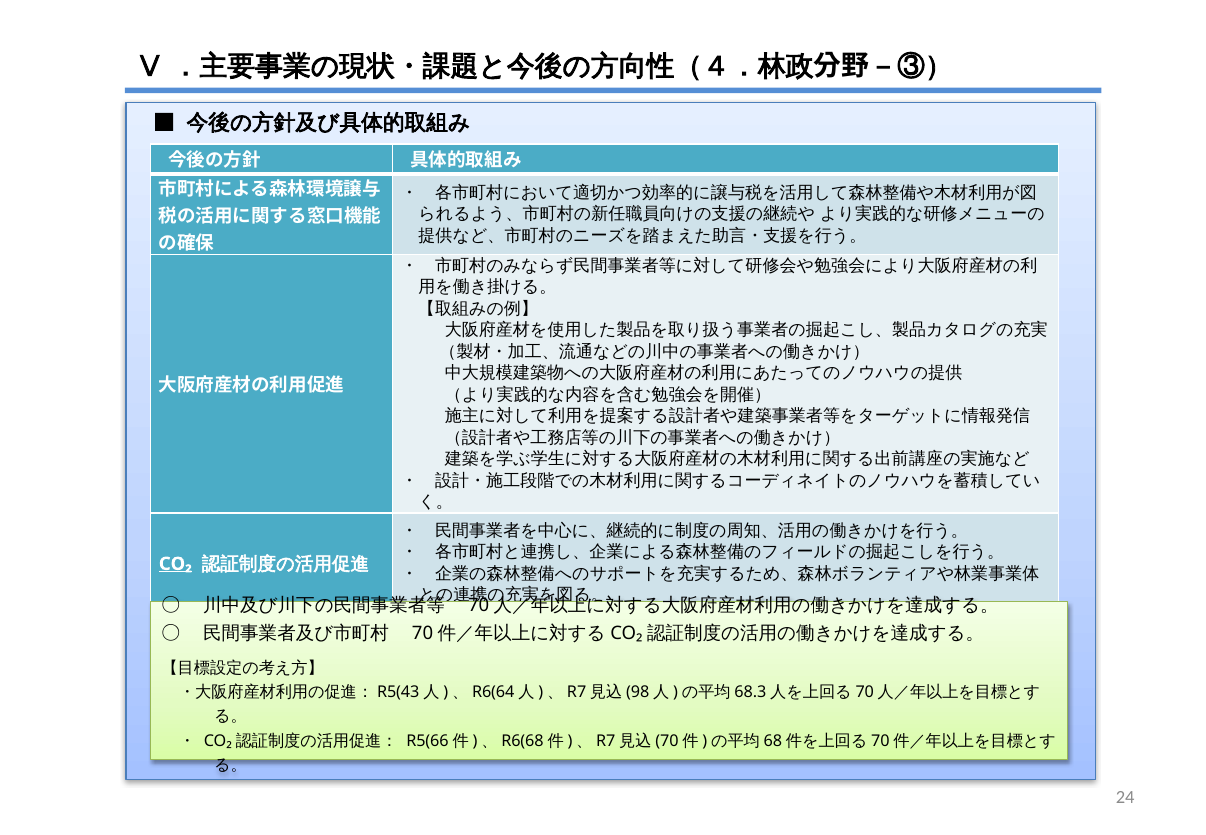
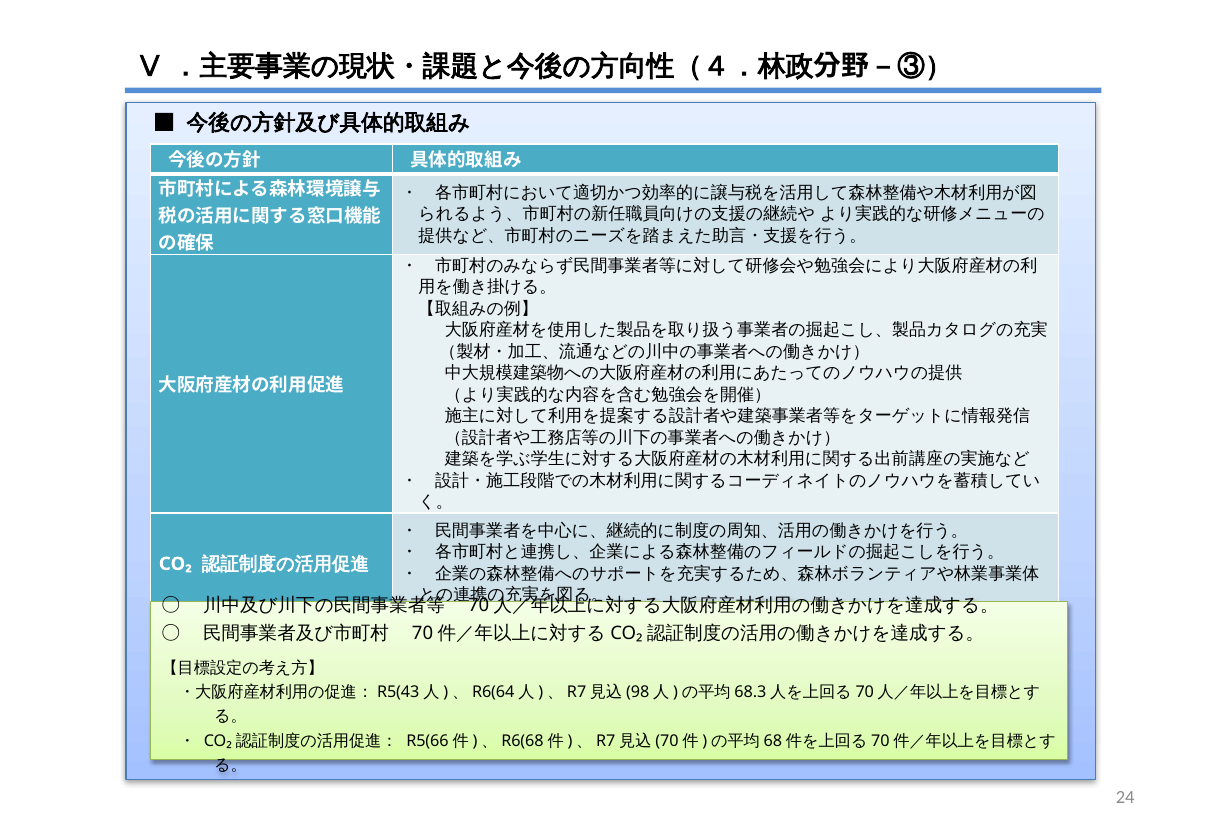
CO₂ underline: present -> none (175, 564)
